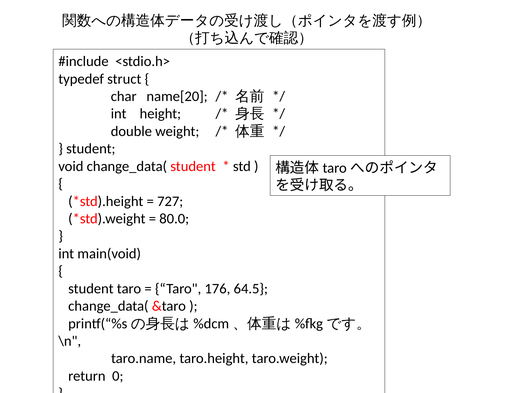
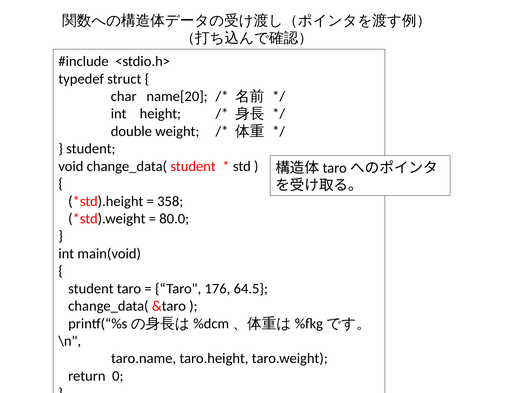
727: 727 -> 358 (170, 201)
